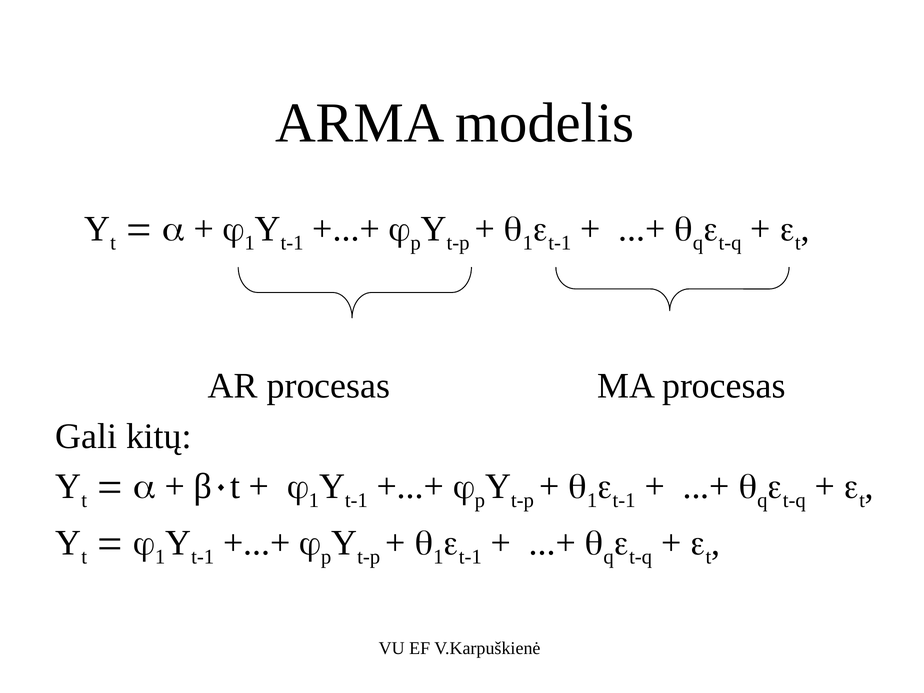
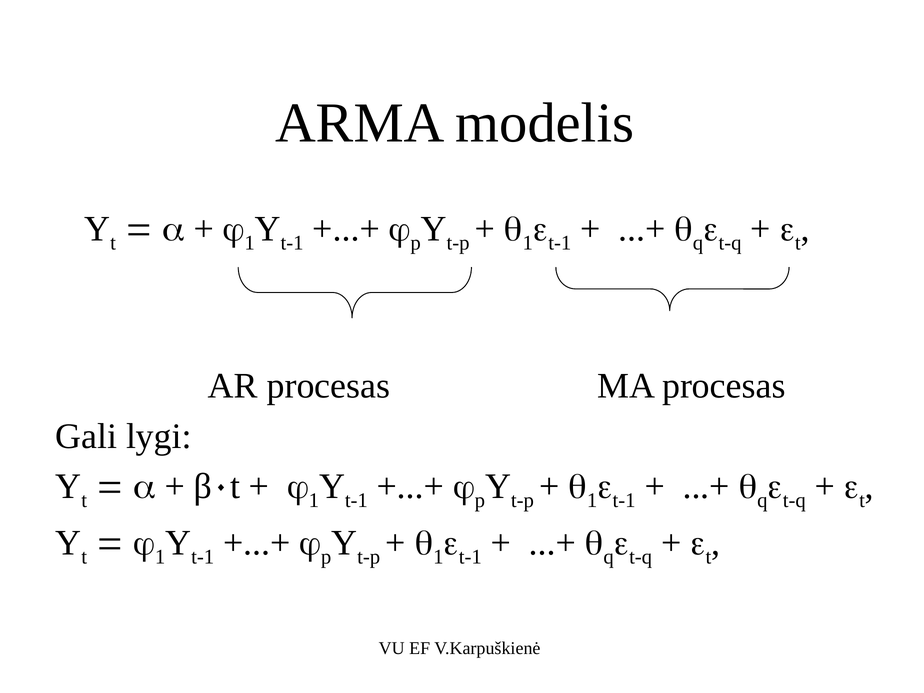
kitų: kitų -> lygi (159, 436)
